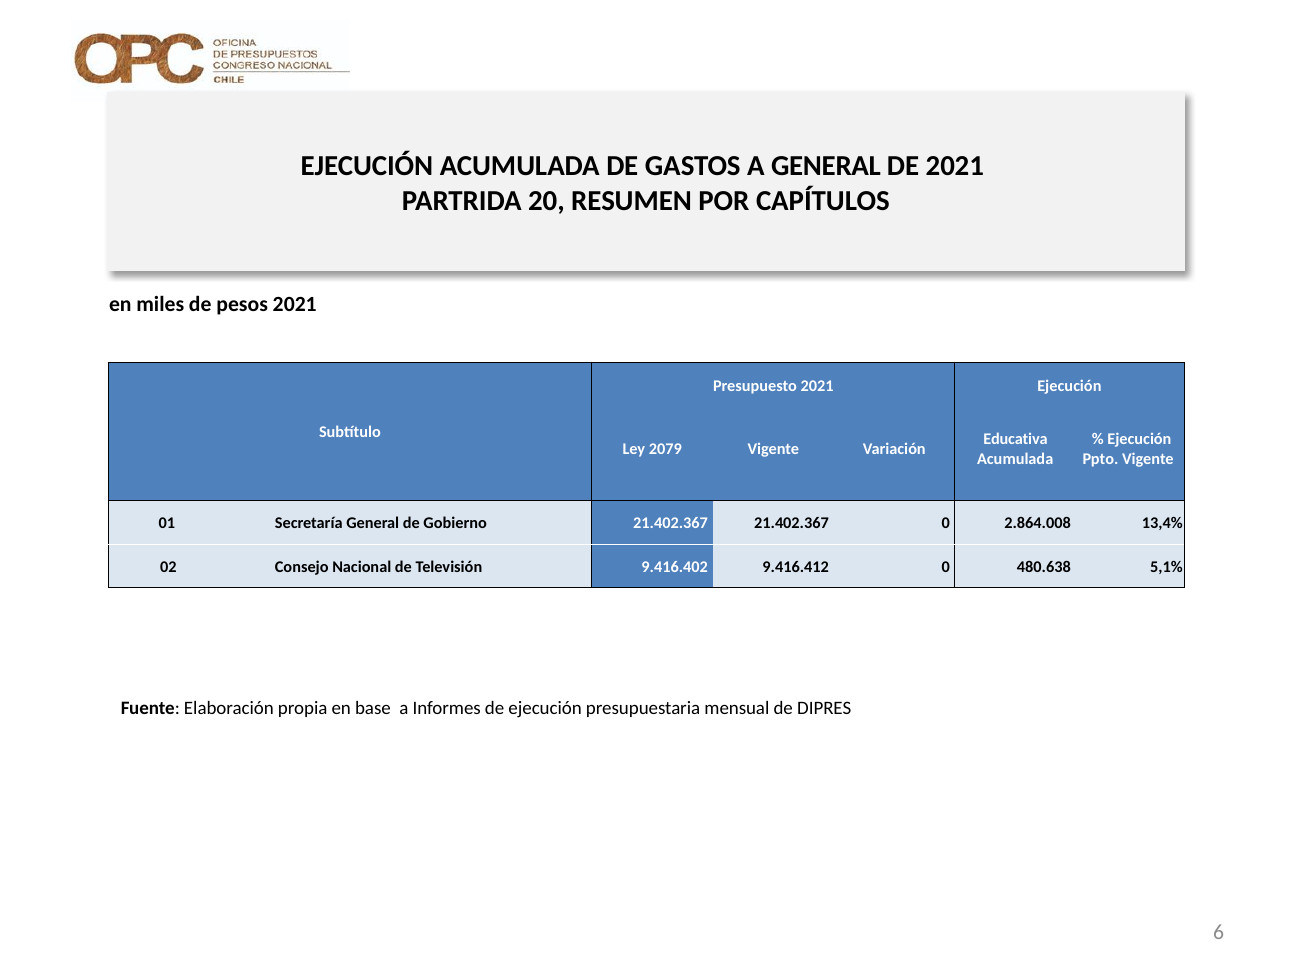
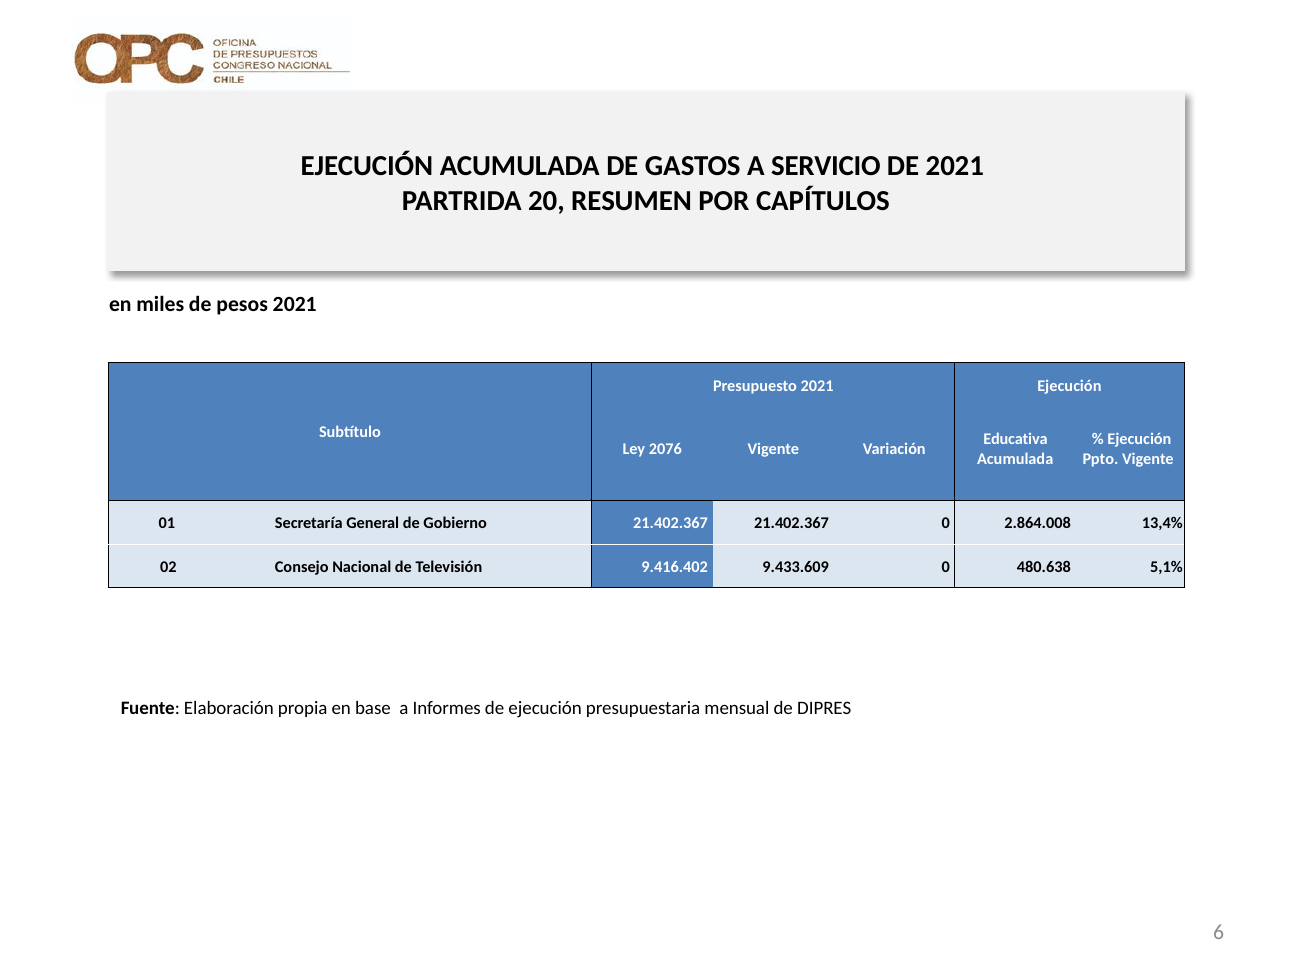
A GENERAL: GENERAL -> SERVICIO (826, 166)
2079: 2079 -> 2076 (665, 449)
9.416.412: 9.416.412 -> 9.433.609 (796, 567)
